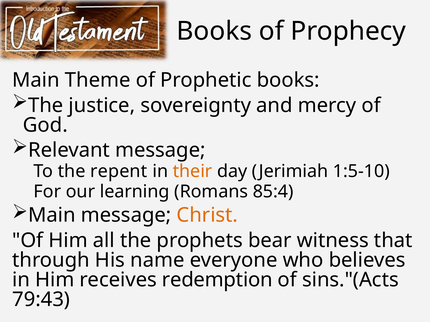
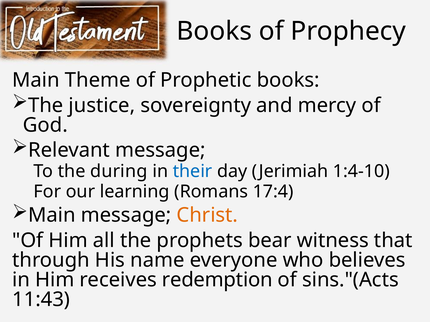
repent: repent -> during (119, 172)
their colour: orange -> blue (193, 172)
1:5-10: 1:5-10 -> 1:4-10 (361, 172)
85:4: 85:4 -> 17:4 (273, 192)
79:43: 79:43 -> 11:43 (41, 300)
